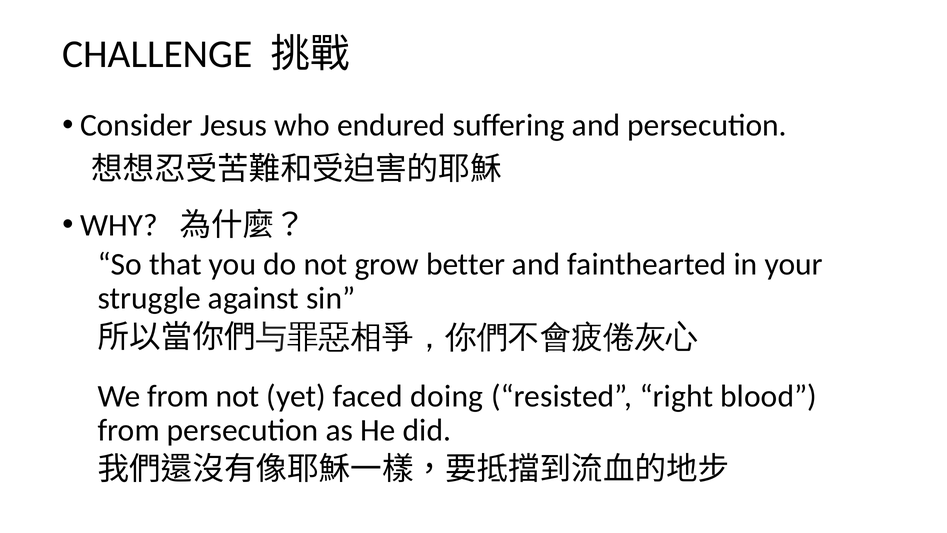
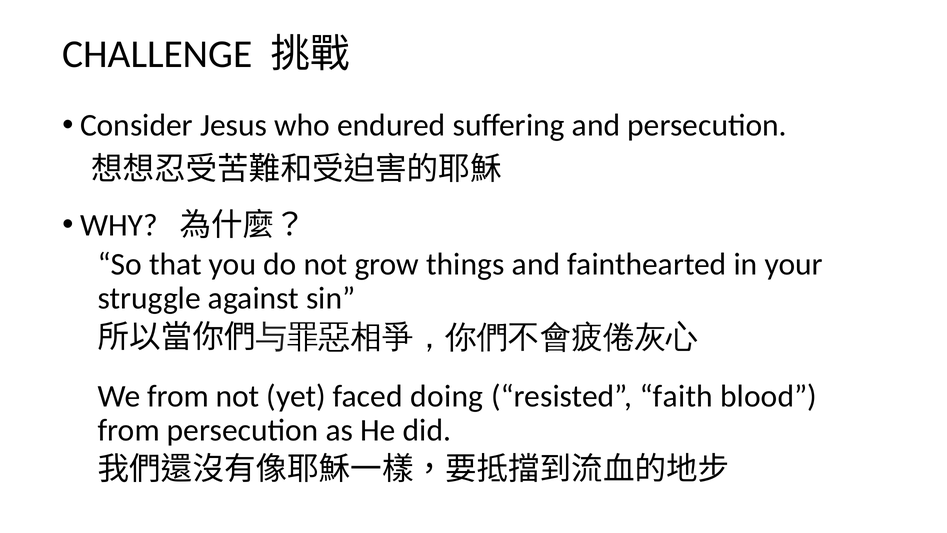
better: better -> things (465, 264)
right: right -> faith (676, 396)
